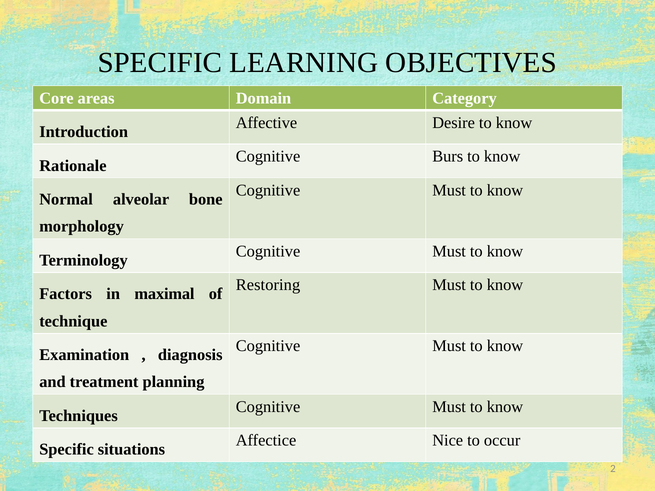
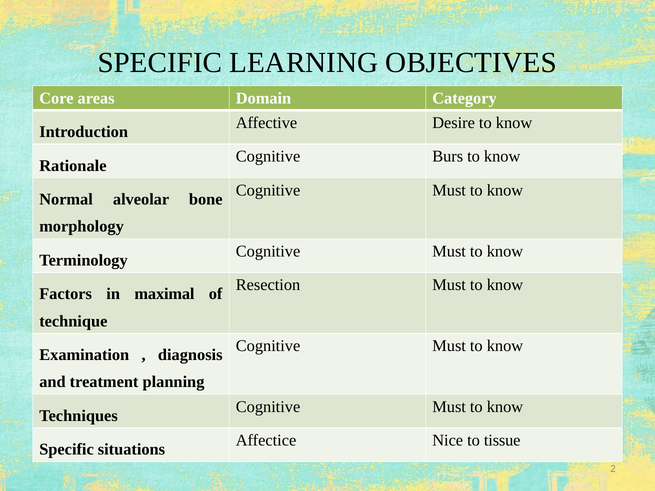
Restoring: Restoring -> Resection (268, 285)
occur: occur -> tissue (502, 441)
